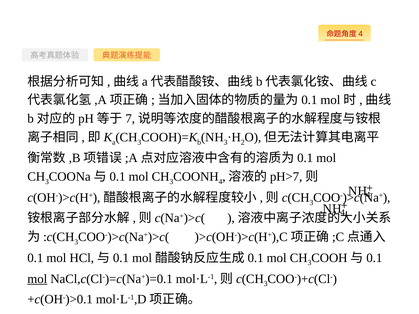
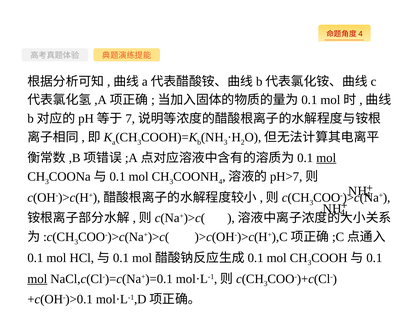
mol underline: none -> present (326, 158)
